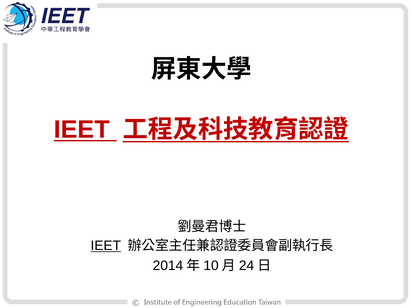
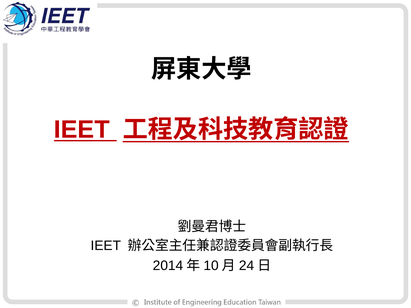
IEET underline: present -> none (106, 246)
